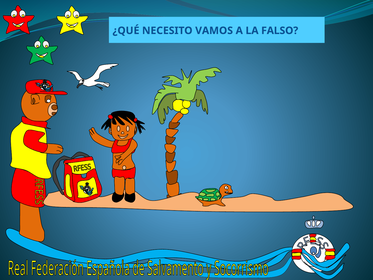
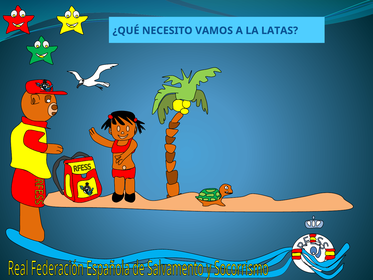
FALSO: FALSO -> LATAS (280, 31)
